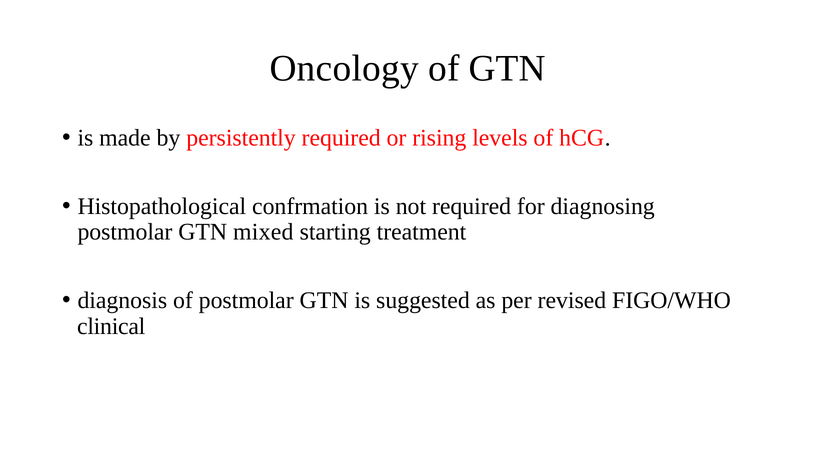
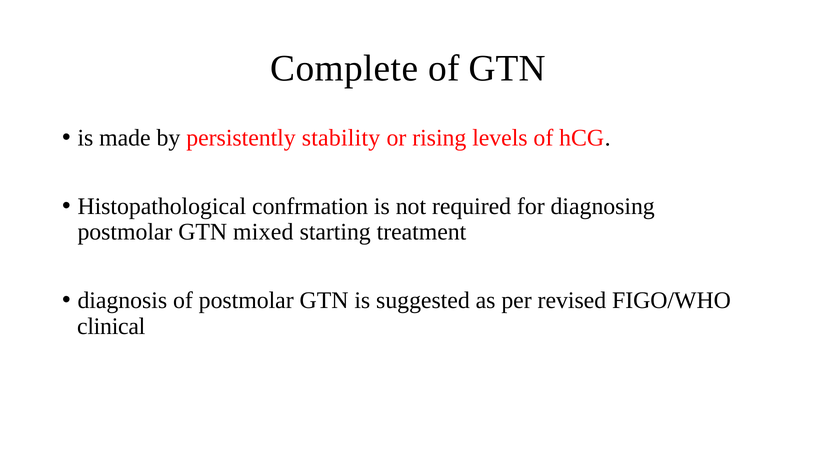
Oncology: Oncology -> Complete (344, 69)
persistently required: required -> stability (341, 138)
